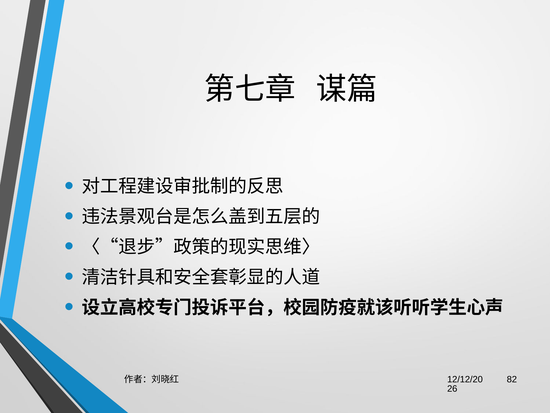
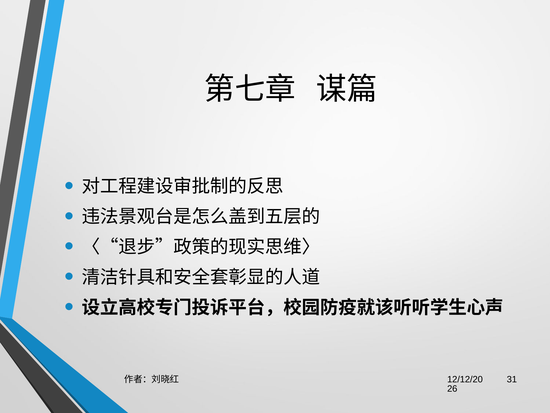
82: 82 -> 31 (512, 379)
